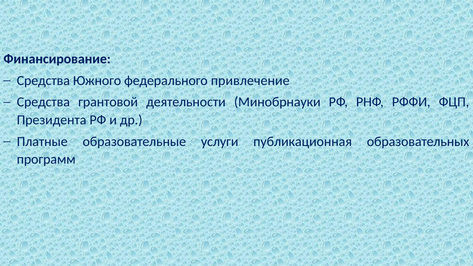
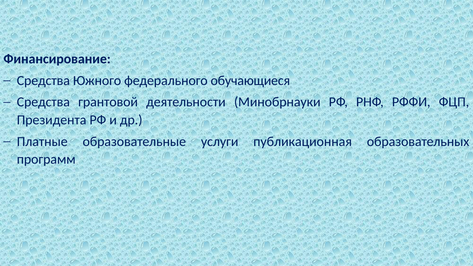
привлечение: привлечение -> обучающиеся (250, 80)
